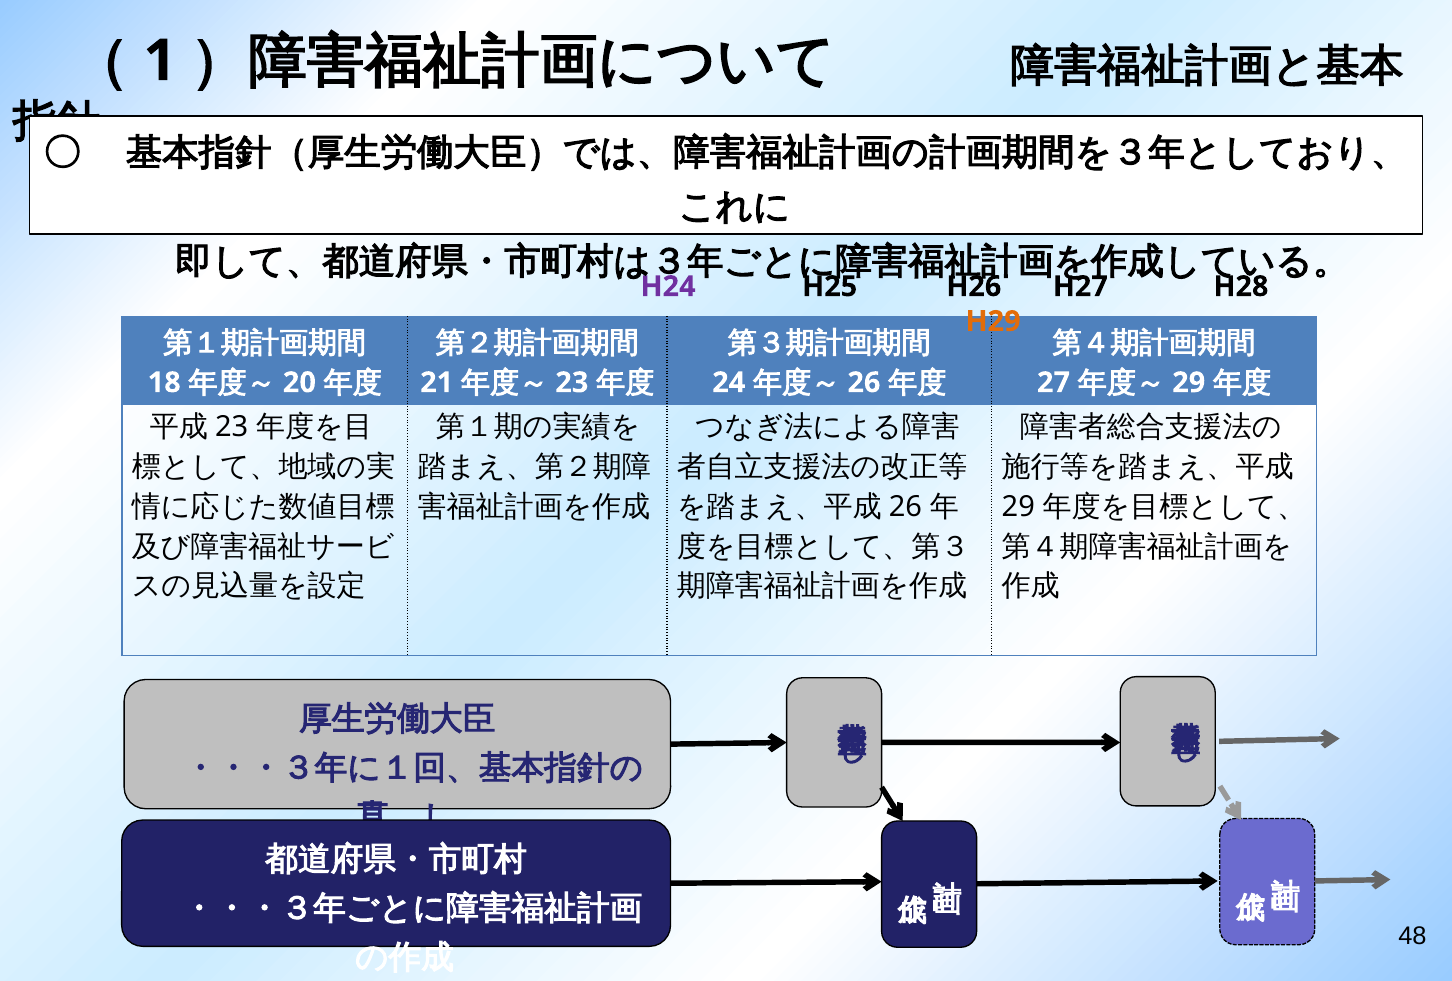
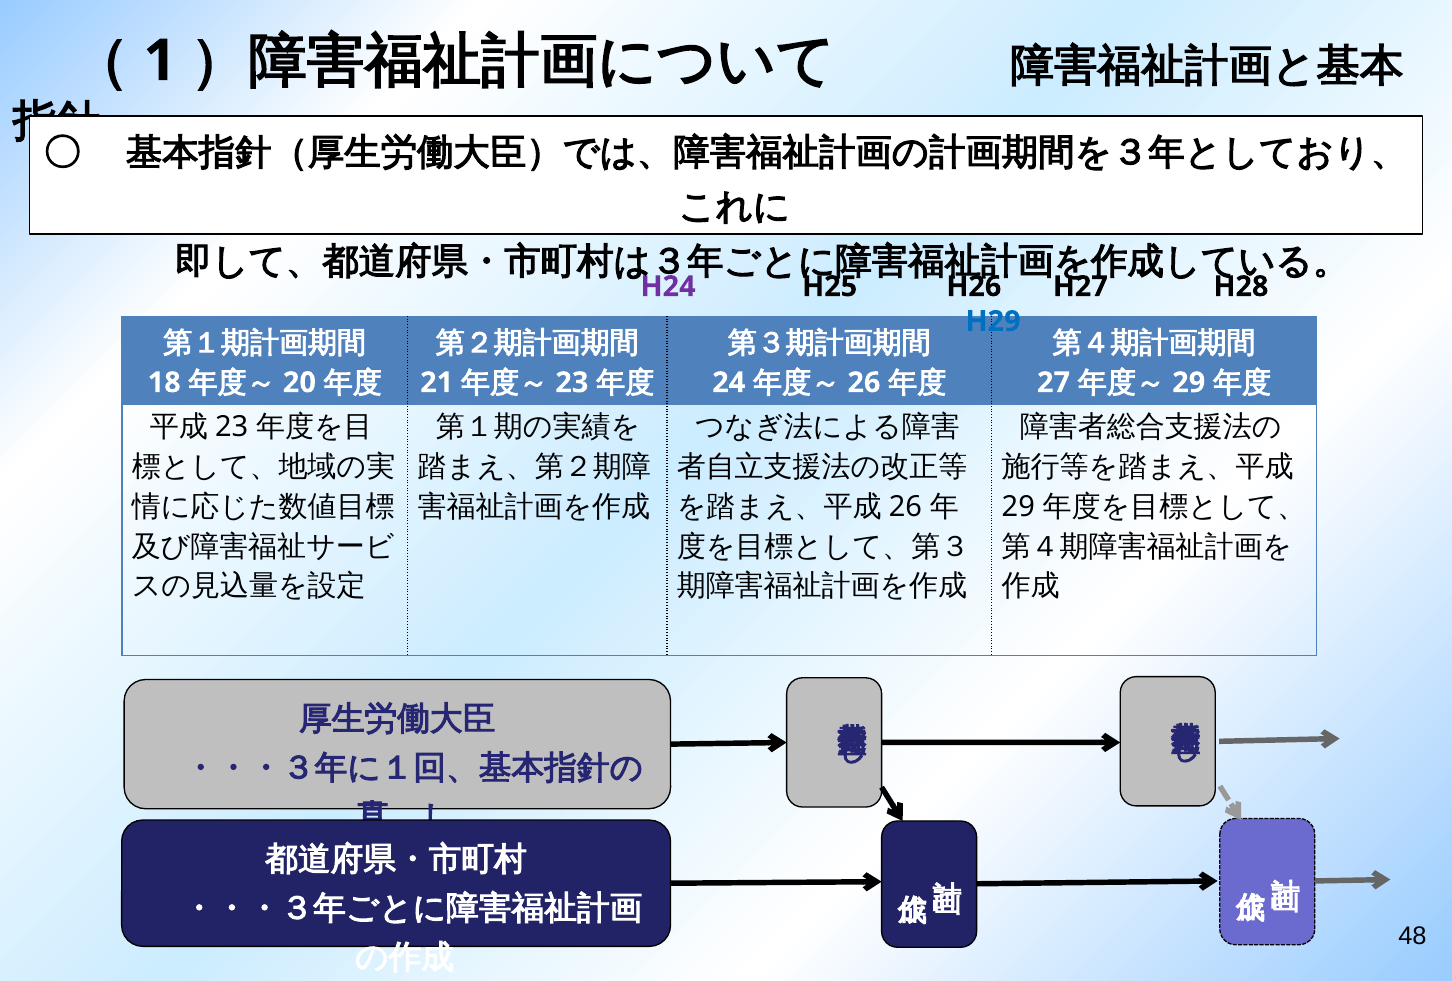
H29 colour: orange -> blue (993, 321)
